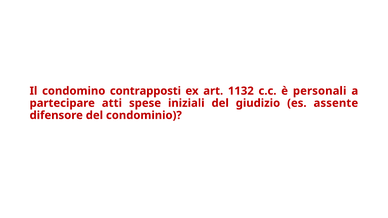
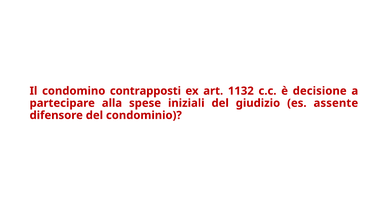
personali: personali -> decisione (320, 91)
atti: atti -> alla (112, 103)
